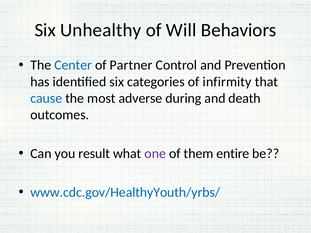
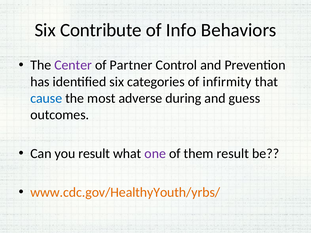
Unhealthy: Unhealthy -> Contribute (101, 30)
Will: Will -> Info (181, 30)
Center colour: blue -> purple (73, 65)
death: death -> guess (244, 98)
them entire: entire -> result (233, 154)
www.cdc.gov/HealthyYouth/yrbs/ colour: blue -> orange (125, 192)
